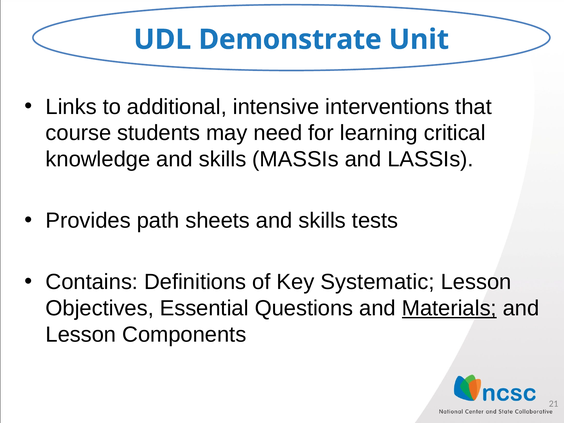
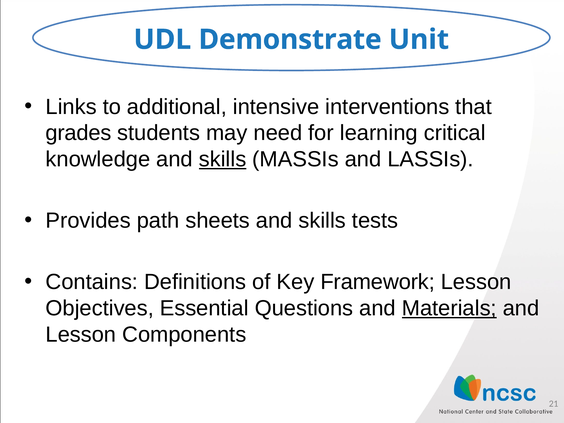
course: course -> grades (79, 133)
skills underline: none -> present (223, 159)
Systematic: Systematic -> Framework (378, 282)
